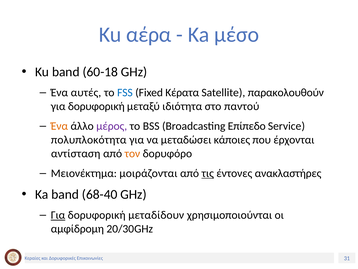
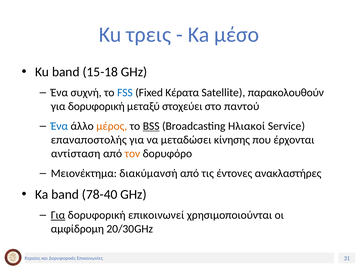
αέρα: αέρα -> τρεις (149, 35)
60-18: 60-18 -> 15-18 (100, 72)
αυτές: αυτές -> συχνή (86, 92)
ιδιότητα: ιδιότητα -> στοχεύει (182, 106)
Ένα colour: orange -> blue (59, 126)
μέρος colour: purple -> orange (112, 126)
BSS underline: none -> present (151, 126)
Επίπεδο: Επίπεδο -> Ηλιακοί (247, 126)
πολυπλοκότητα: πολυπλοκότητα -> επαναποστολής (89, 140)
κάποιες: κάποιες -> κίνησης (232, 140)
μοιράζονται: μοιράζονται -> διακύμανσή (148, 173)
τις underline: present -> none (208, 173)
68-40: 68-40 -> 78-40 (100, 194)
μεταδίδουν: μεταδίδουν -> επικοινωνεί (156, 215)
